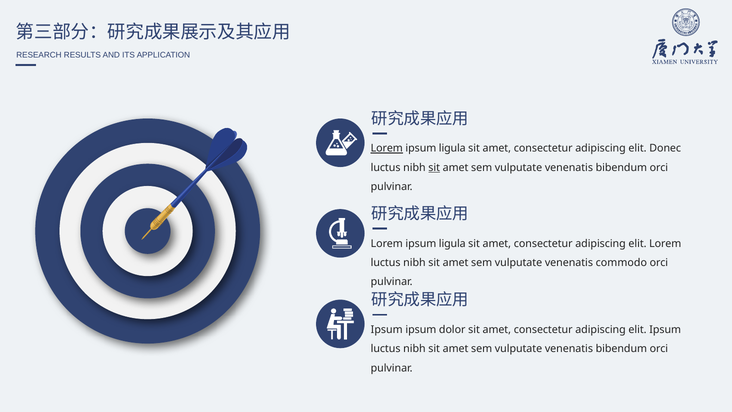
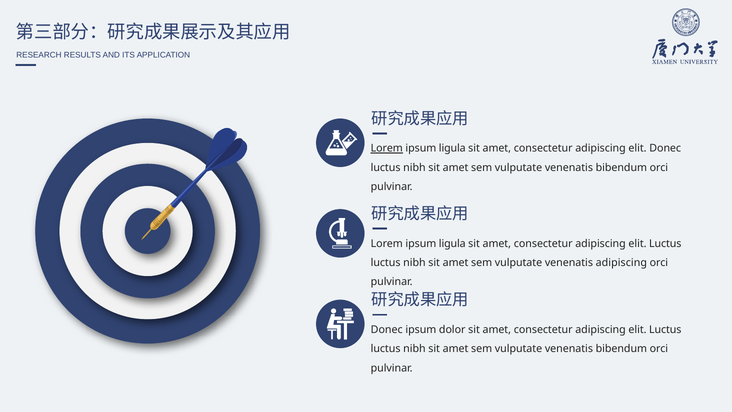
sit underline: present -> none (434, 168)
Lorem: Lorem -> Luctus (665, 243)
venenatis commodo: commodo -> adipiscing (621, 263)
Ipsum: Ipsum -> Donec (387, 329)
Ipsum: Ipsum -> Luctus (665, 329)
